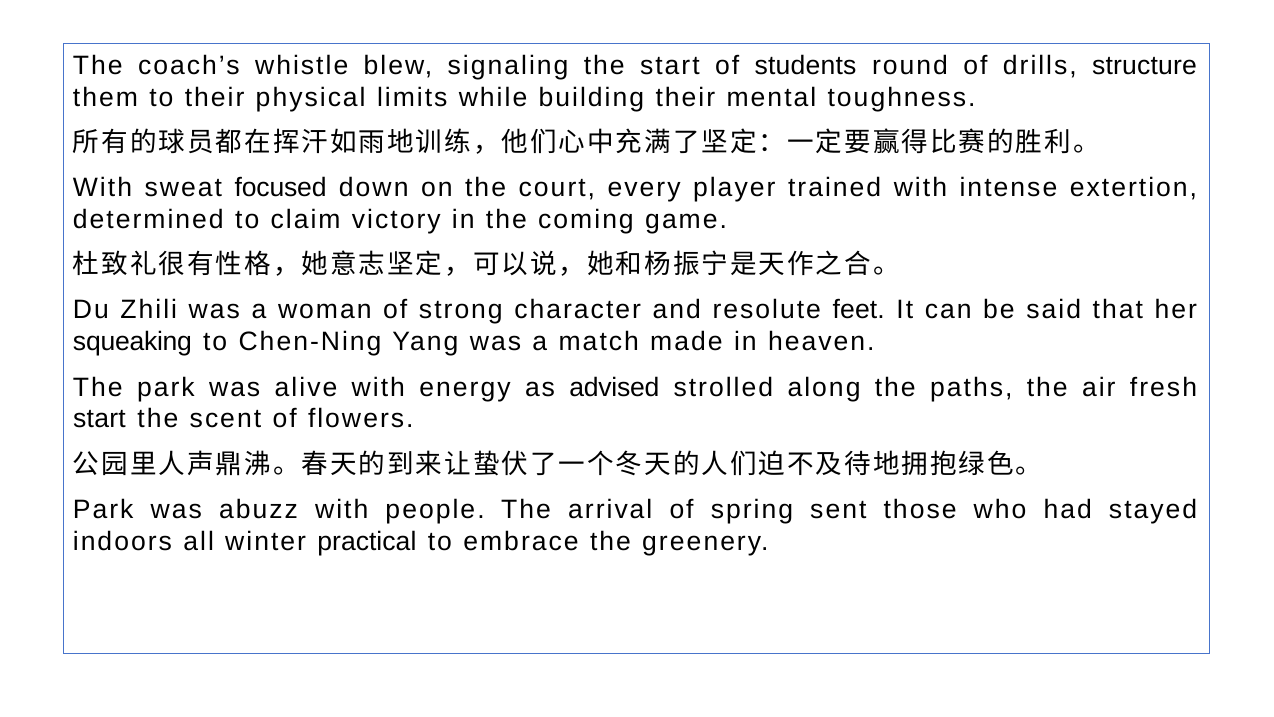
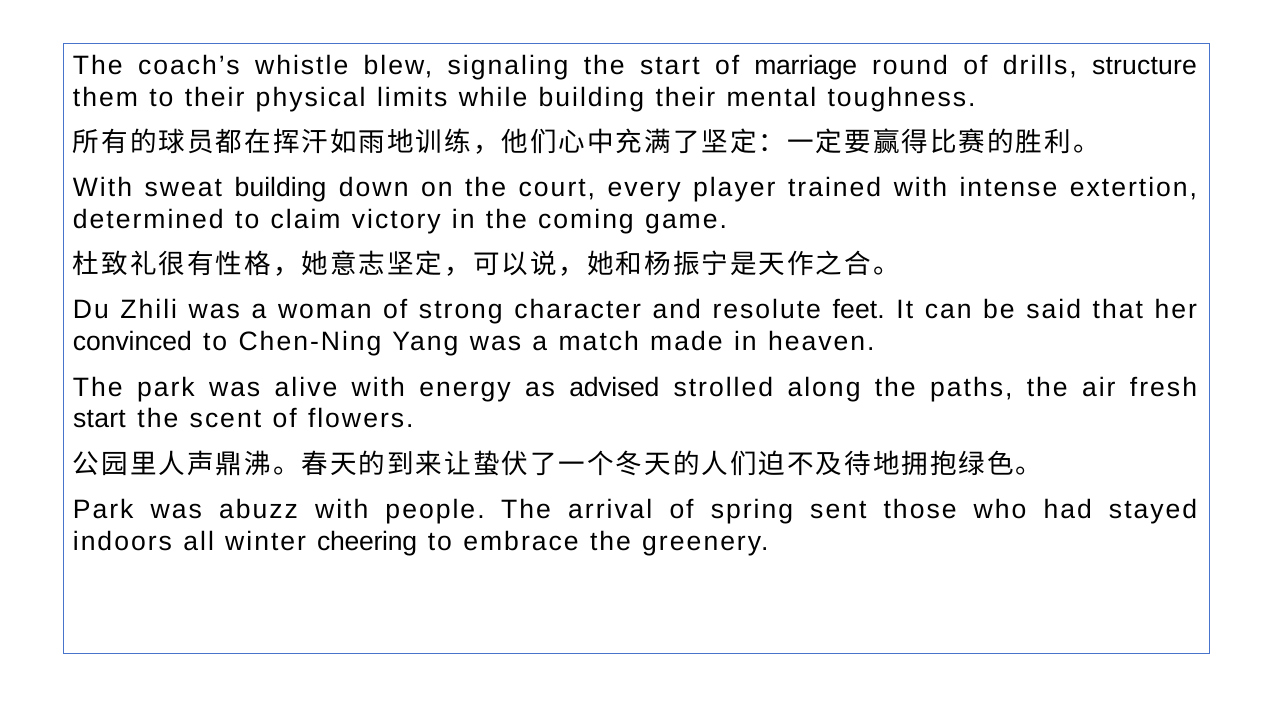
students: students -> marriage (806, 66)
sweat focused: focused -> building (281, 188)
squeaking: squeaking -> convinced (132, 342)
practical: practical -> cheering (367, 541)
